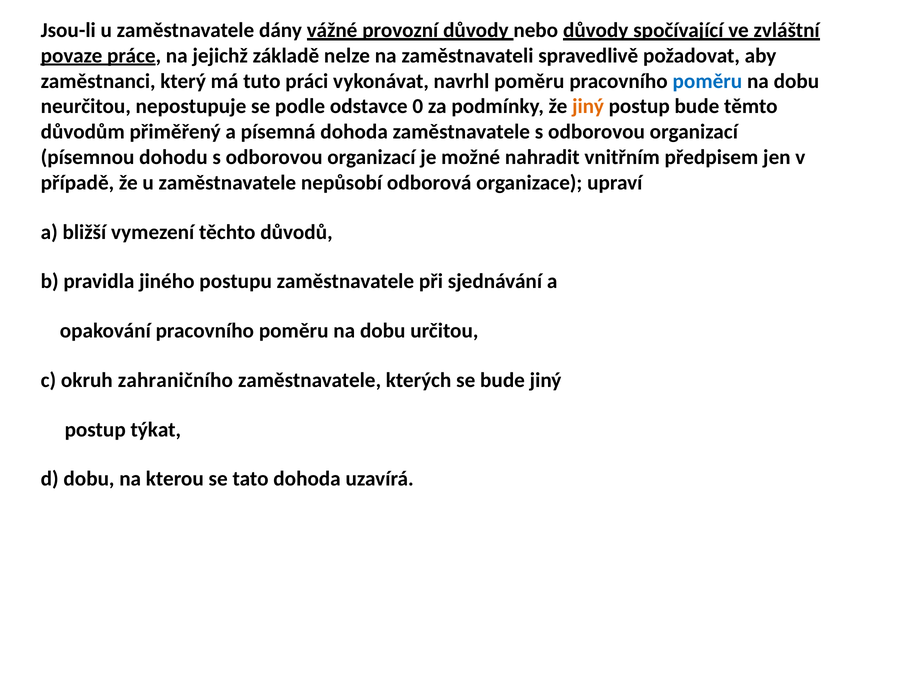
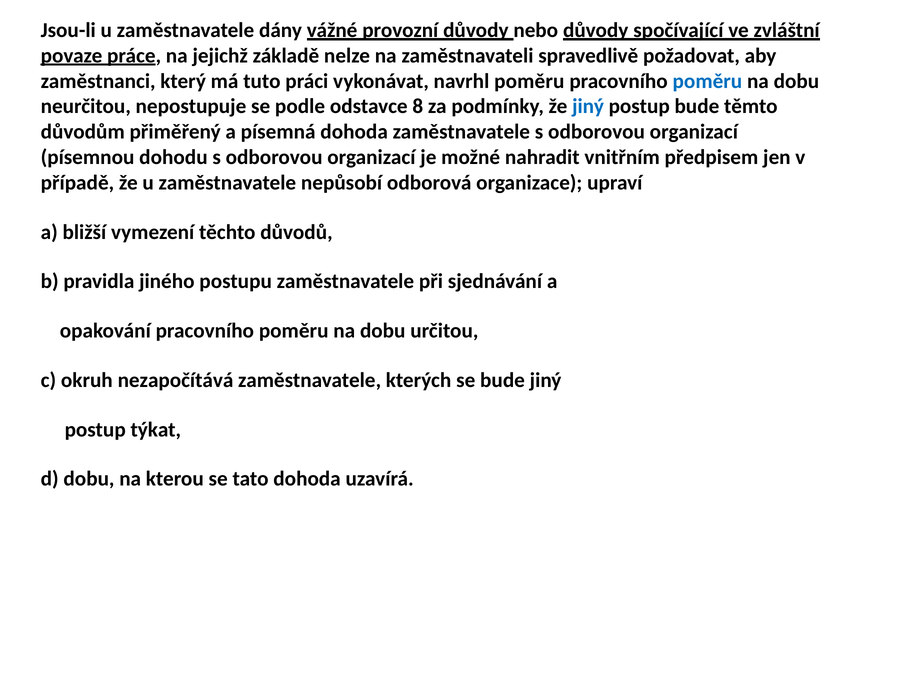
0: 0 -> 8 (418, 106)
jiný colour: orange -> blue (588, 106)
zahraničního: zahraničního -> nezapočítává (175, 380)
